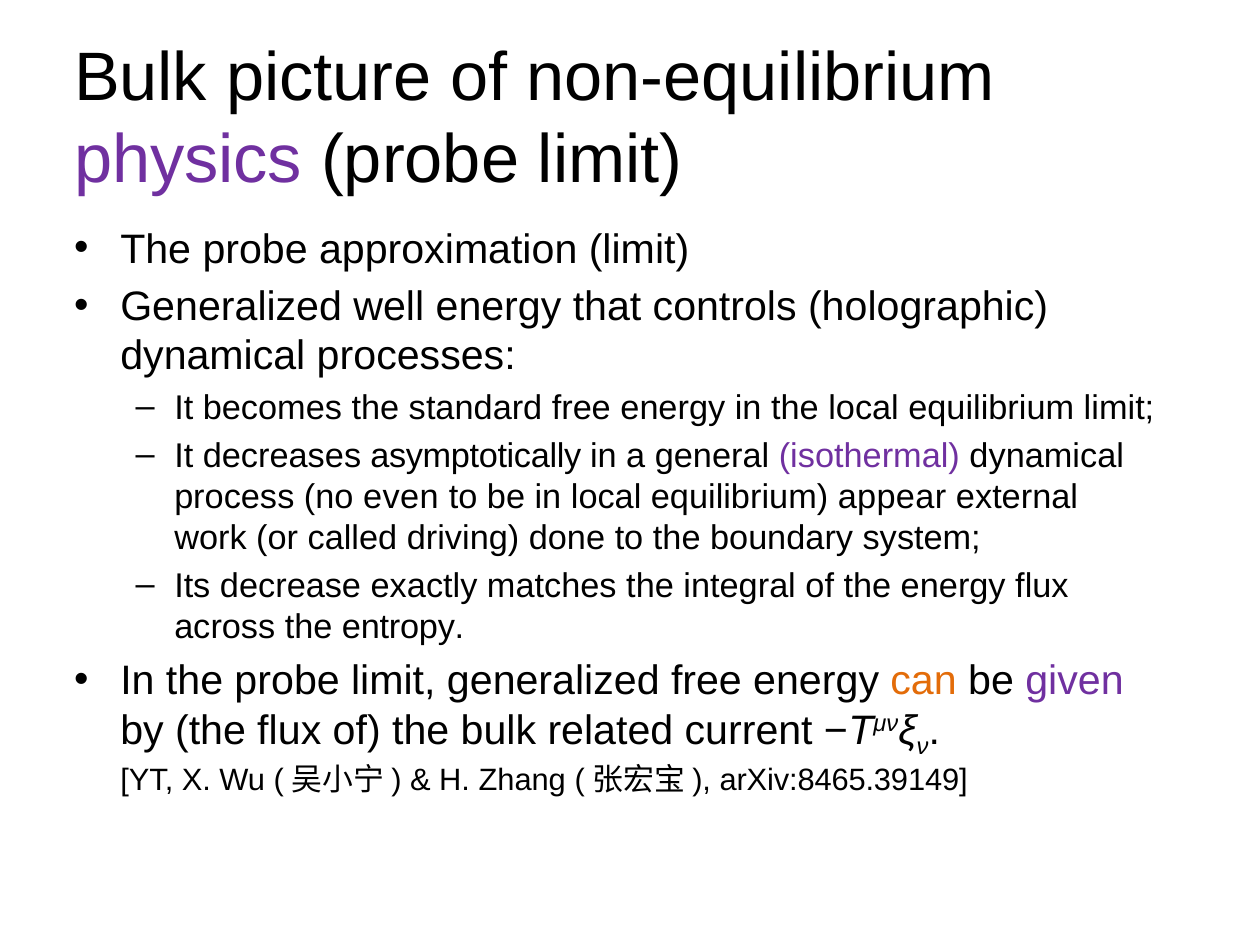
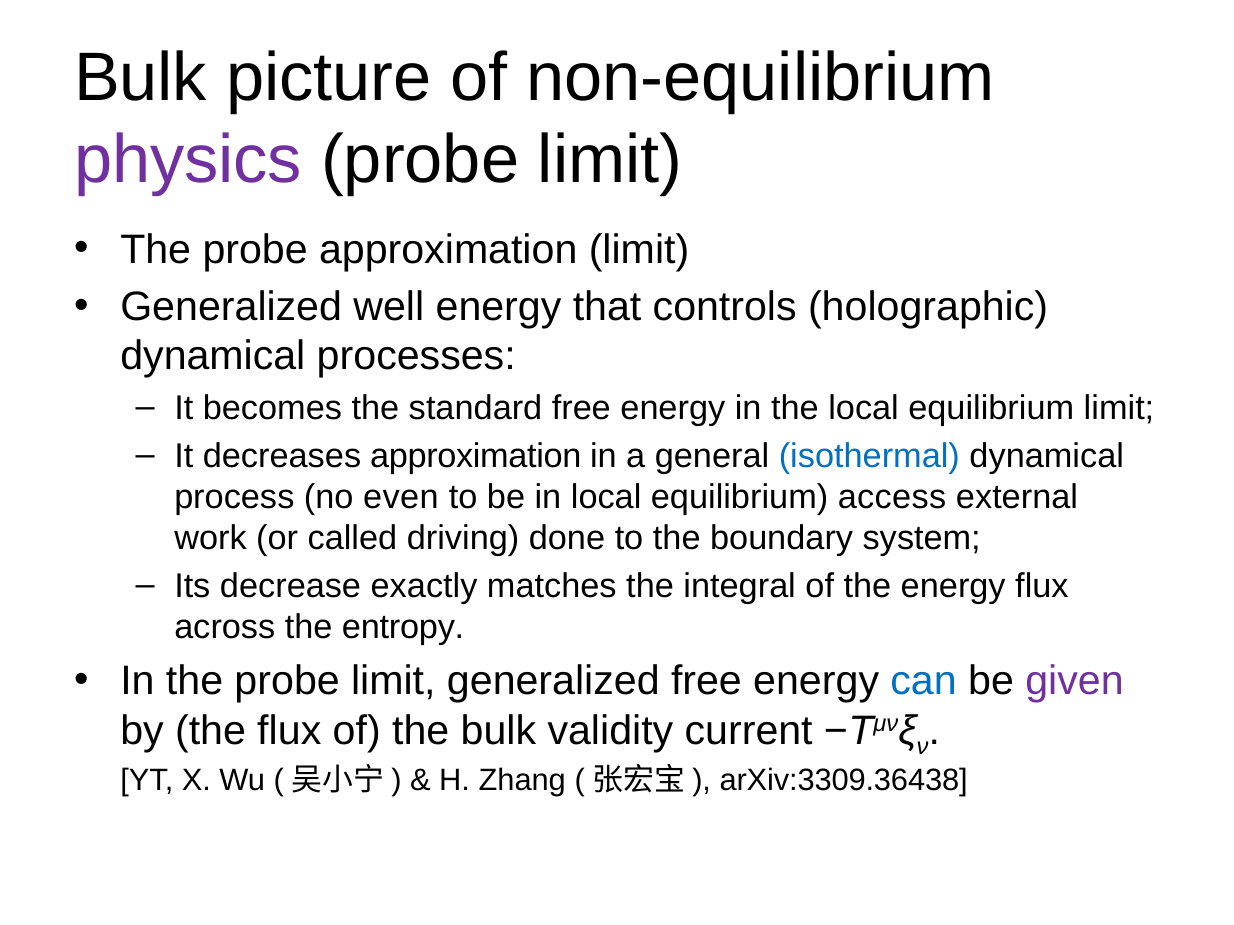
decreases asymptotically: asymptotically -> approximation (476, 456)
isothermal colour: purple -> blue (869, 456)
appear: appear -> access (892, 497)
can colour: orange -> blue (924, 682)
related: related -> validity (610, 731)
arXiv:8465.39149: arXiv:8465.39149 -> arXiv:3309.36438 (844, 780)
